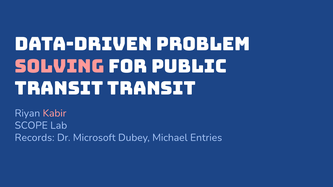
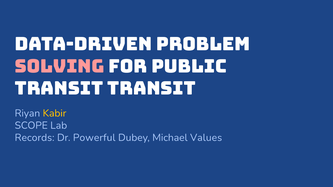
Kabir colour: pink -> yellow (55, 113)
Microsoft: Microsoft -> Powerful (94, 138)
Entries: Entries -> Values (206, 138)
